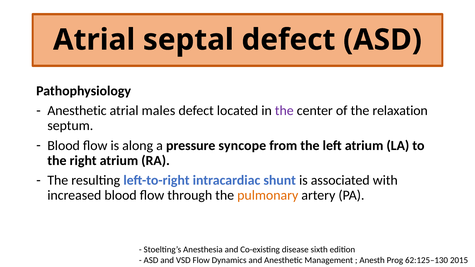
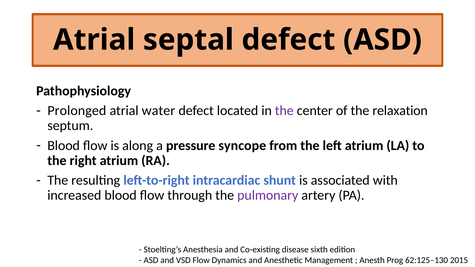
Anesthetic: Anesthetic -> Prolonged (77, 111)
males: males -> water (158, 111)
pulmonary colour: orange -> purple (268, 195)
